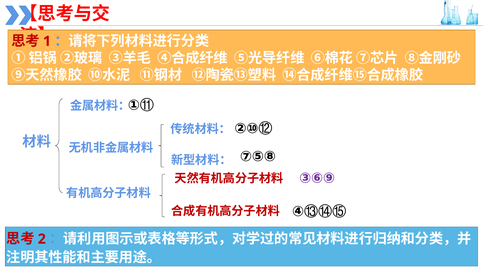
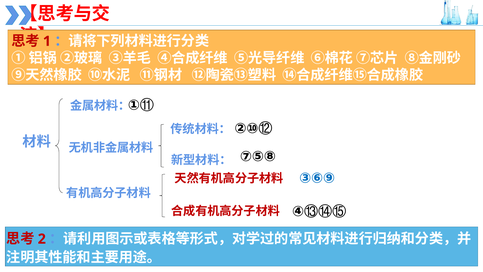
③⑥⑨ colour: purple -> blue (317, 178)
